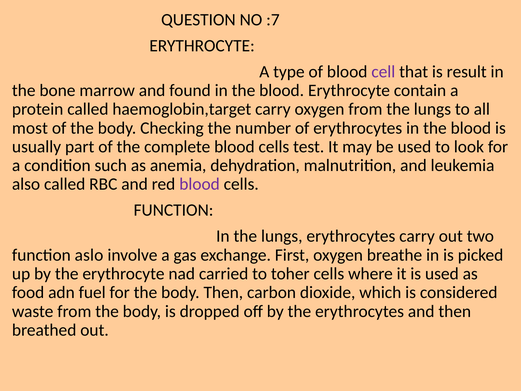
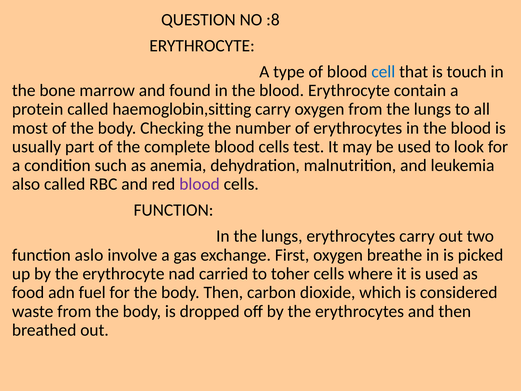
:7: :7 -> :8 (273, 20)
cell colour: purple -> blue (383, 72)
result: result -> touch (467, 72)
haemoglobin,target: haemoglobin,target -> haemoglobin,sitting (182, 109)
